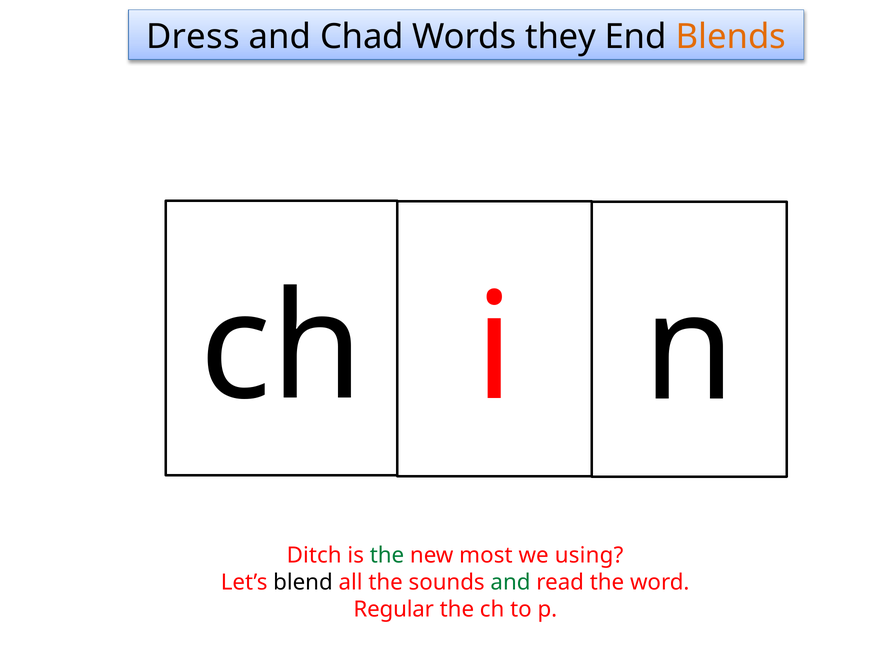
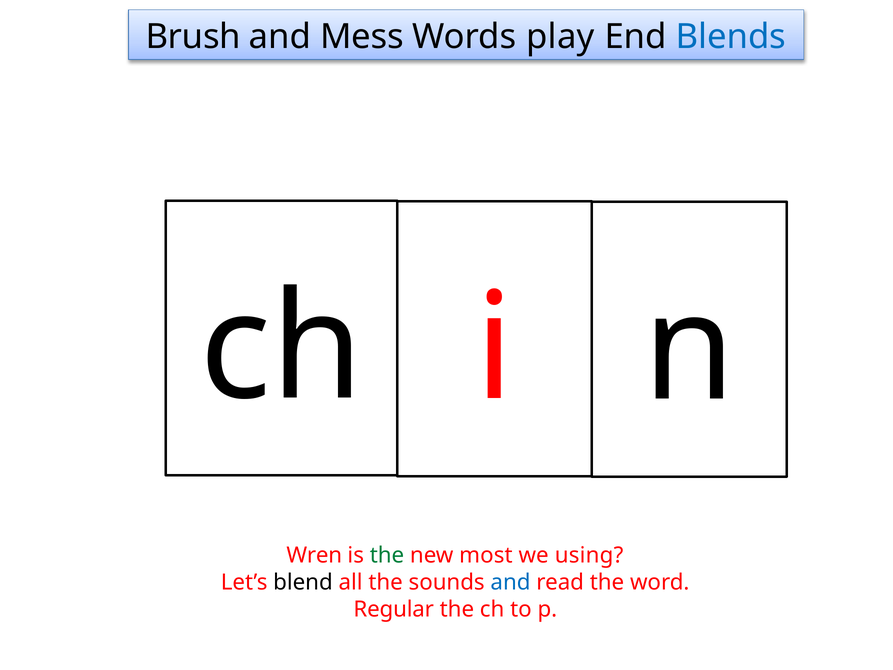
Dress: Dress -> Brush (193, 37)
Chad: Chad -> Mess (362, 37)
they: they -> play (560, 37)
Blends colour: orange -> blue (731, 37)
Ditch: Ditch -> Wren (314, 555)
and colour: green -> blue (511, 582)
